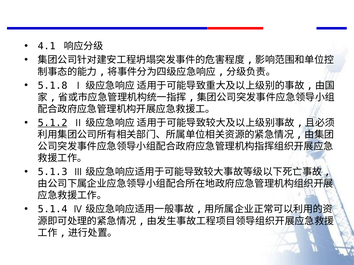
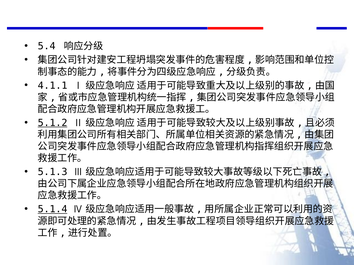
4.1: 4.1 -> 5.4 (47, 46)
5.1.8: 5.1.8 -> 4.1.1 (53, 86)
5.1.4 underline: none -> present (53, 210)
